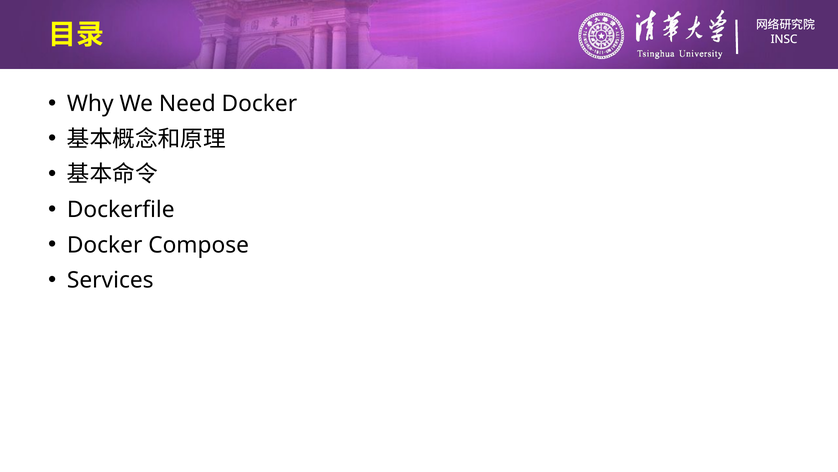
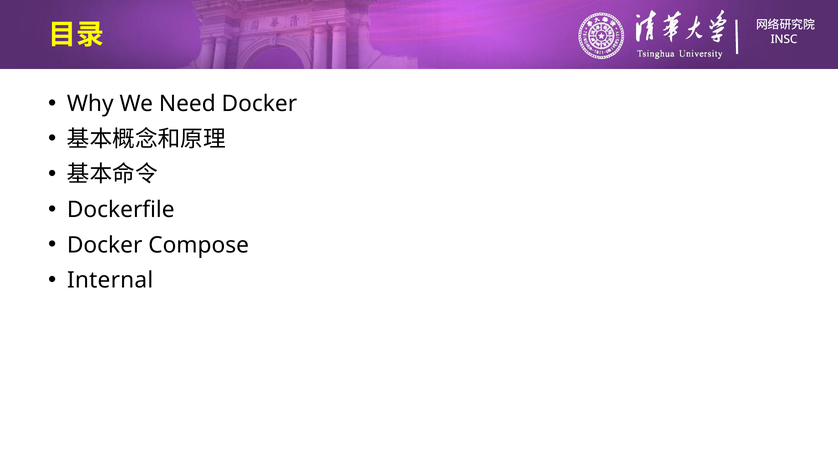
Services: Services -> Internal (110, 280)
